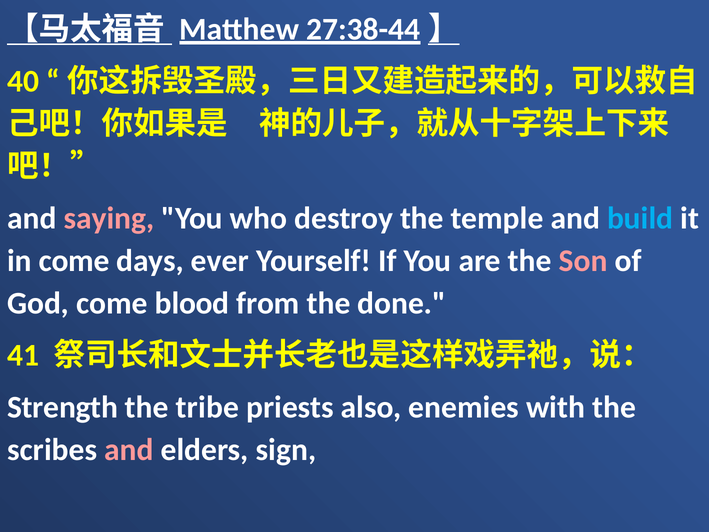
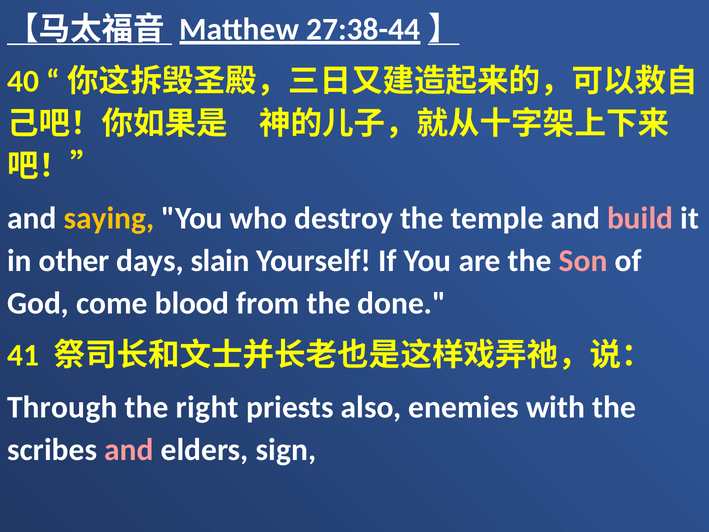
saying colour: pink -> yellow (109, 218)
build colour: light blue -> pink (640, 218)
in come: come -> other (74, 261)
ever: ever -> slain (220, 261)
Strength: Strength -> Through (62, 407)
tribe: tribe -> right (207, 407)
